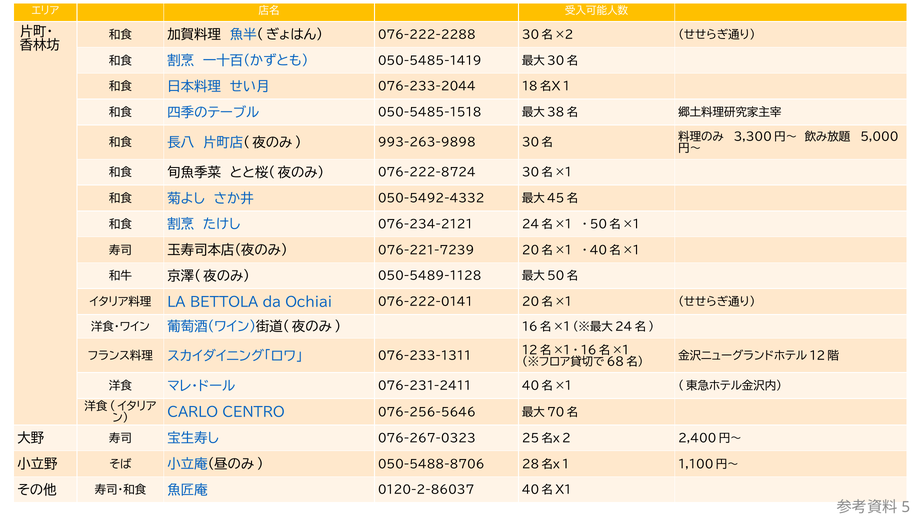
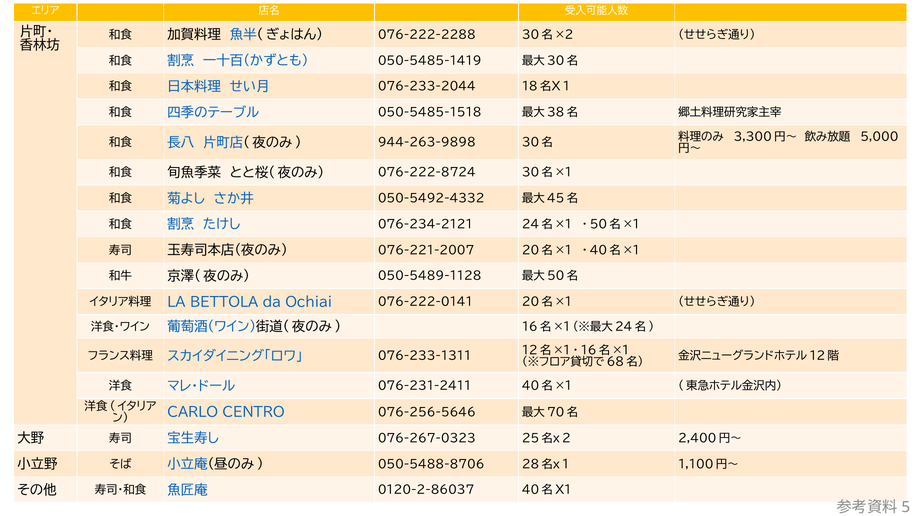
993-263-9898: 993-263-9898 -> 944-263-9898 (427, 143)
076-221-7239: 076-221-7239 -> 076-221-2007 (426, 250)
